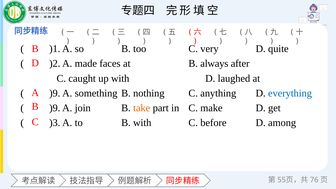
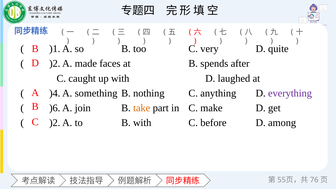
always: always -> spends (214, 64)
)9: )9 -> )4 (55, 93)
everything colour: blue -> purple (290, 93)
)9: )9 -> )6 (55, 108)
)3: )3 -> )2 (55, 123)
